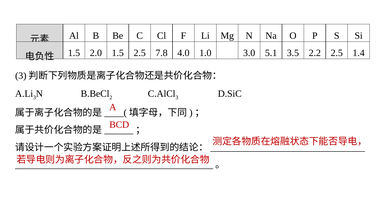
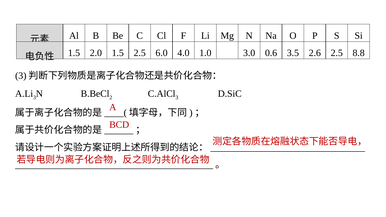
7.8: 7.8 -> 6.0 (162, 53)
5.1: 5.1 -> 0.6 (271, 53)
2.2: 2.2 -> 2.6 (315, 53)
1.4: 1.4 -> 8.8 (359, 53)
